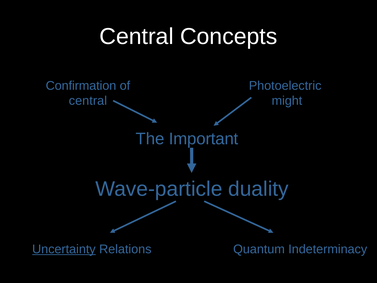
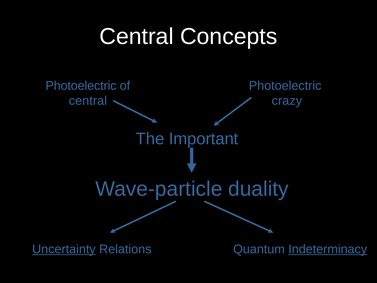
Confirmation: Confirmation -> Photoelectric (81, 86)
might: might -> crazy (287, 101)
Indeterminacy underline: none -> present (328, 249)
